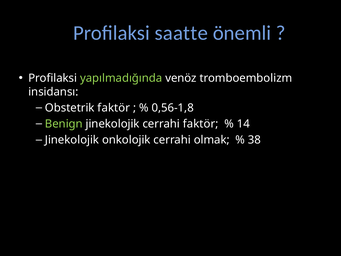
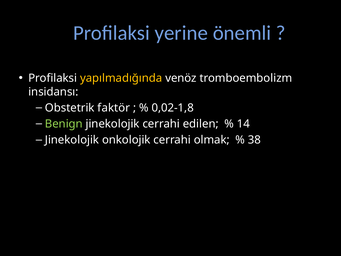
saatte: saatte -> yerine (181, 33)
yapılmadığında colour: light green -> yellow (121, 78)
0,56-1,8: 0,56-1,8 -> 0,02-1,8 (173, 108)
cerrahi faktör: faktör -> edilen (201, 124)
